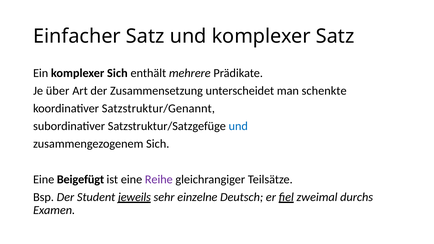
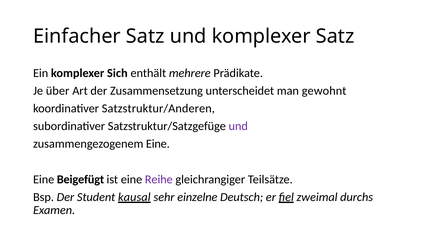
schenkte: schenkte -> gewohnt (324, 91)
Satzstruktur/Genannt: Satzstruktur/Genannt -> Satzstruktur/Anderen (158, 109)
und colour: blue -> purple (238, 126)
zusammengezogenem Sich: Sich -> Eine (158, 144)
jeweils: jeweils -> kausal (134, 197)
